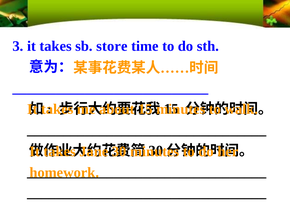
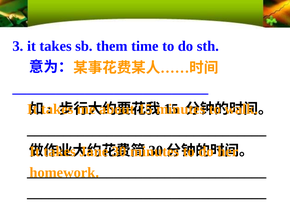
store: store -> them (112, 46)
